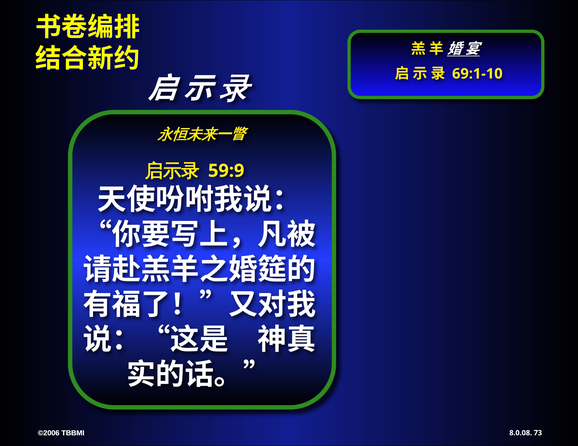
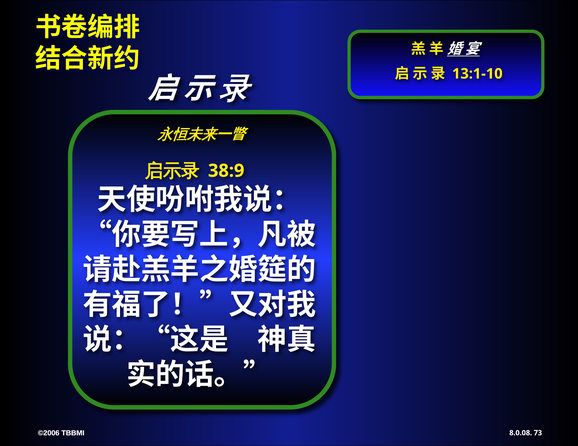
69:1-10: 69:1-10 -> 13:1-10 (477, 74)
59:9: 59:9 -> 38:9 (226, 171)
